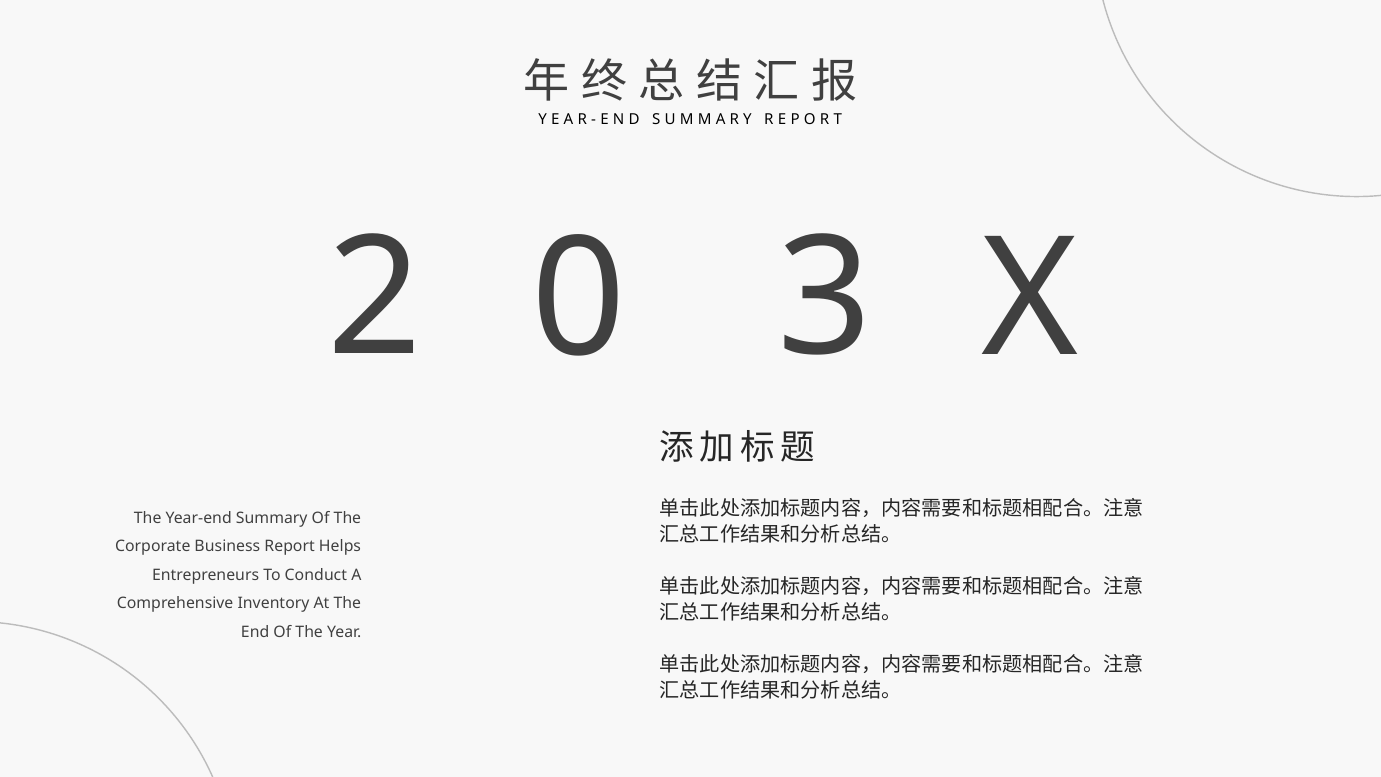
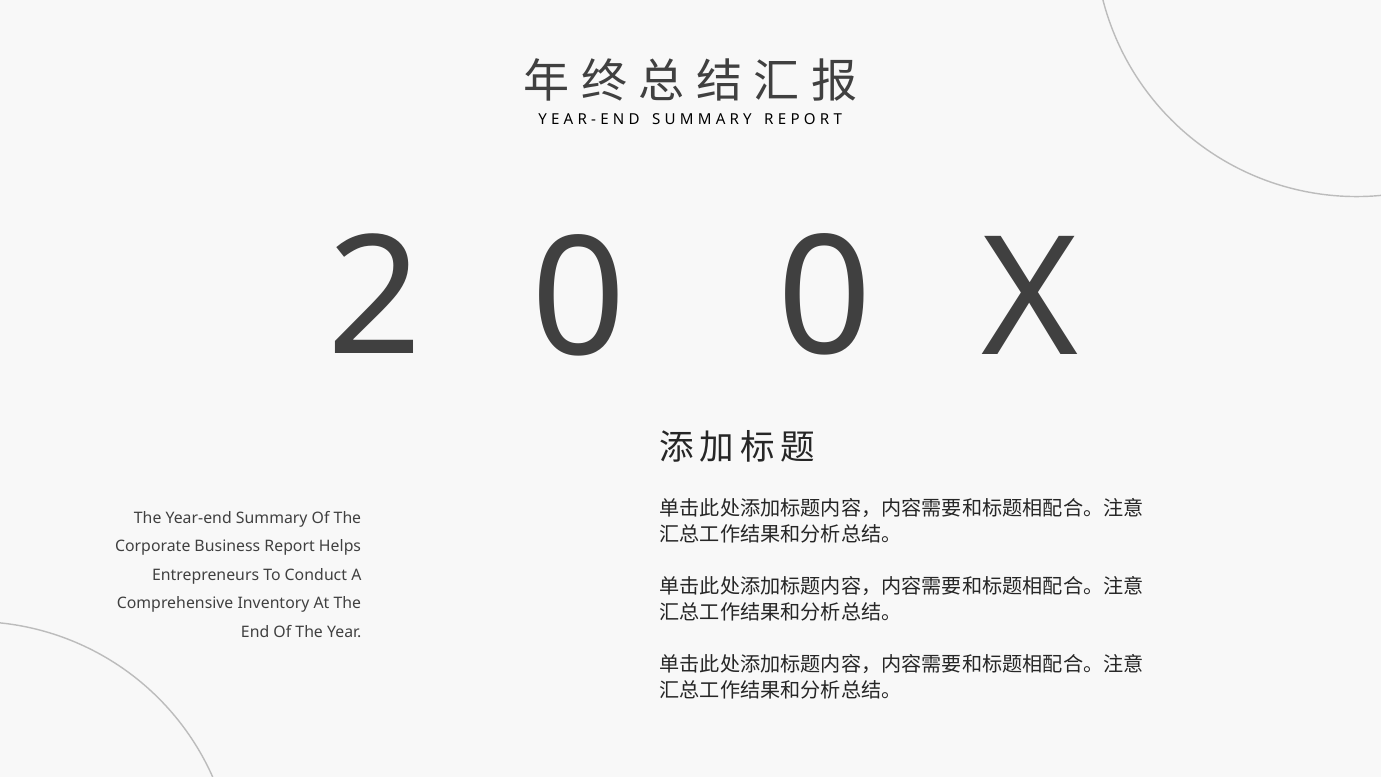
2 3: 3 -> 0 (825, 298)
